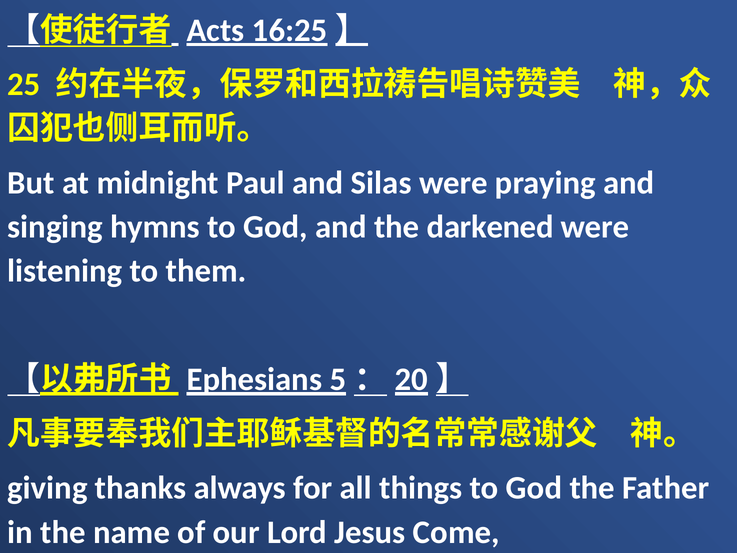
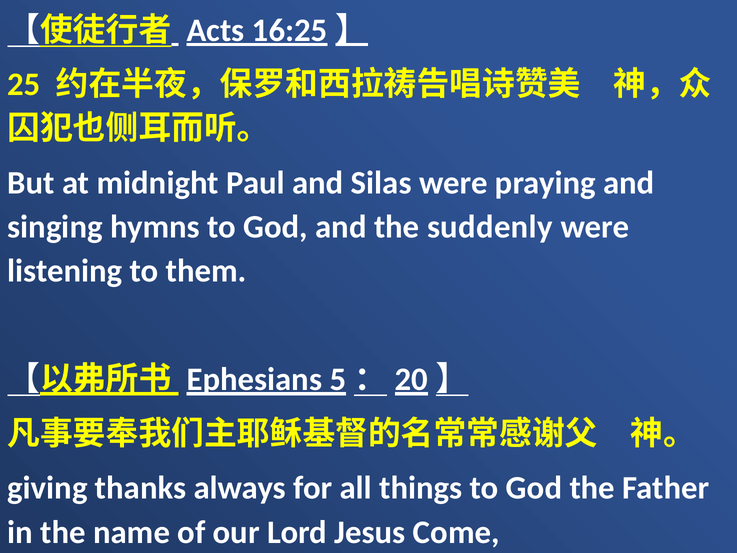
darkened: darkened -> suddenly (490, 227)
